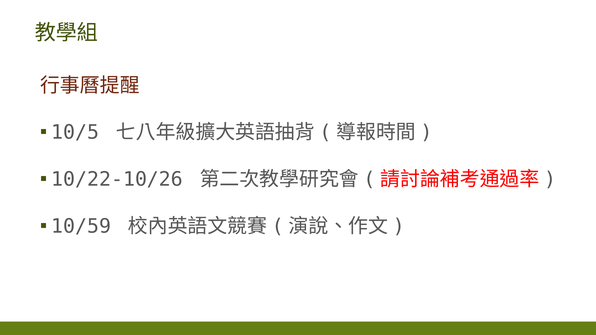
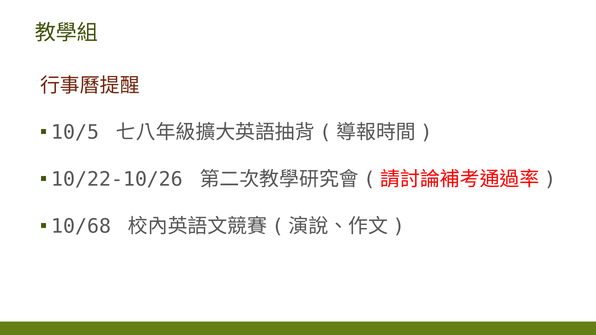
10/59: 10/59 -> 10/68 (81, 226)
